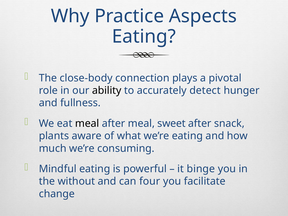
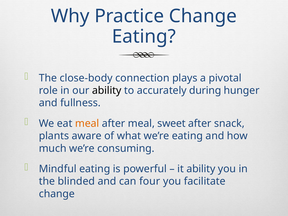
Practice Aspects: Aspects -> Change (203, 16)
detect: detect -> during (205, 90)
meal colour: black -> orange (87, 123)
it binge: binge -> ability (201, 169)
without: without -> blinded (76, 181)
